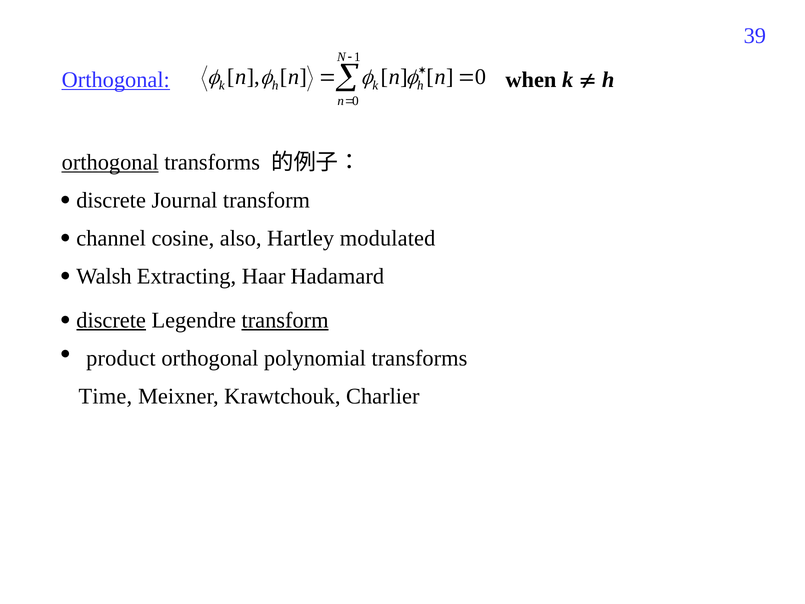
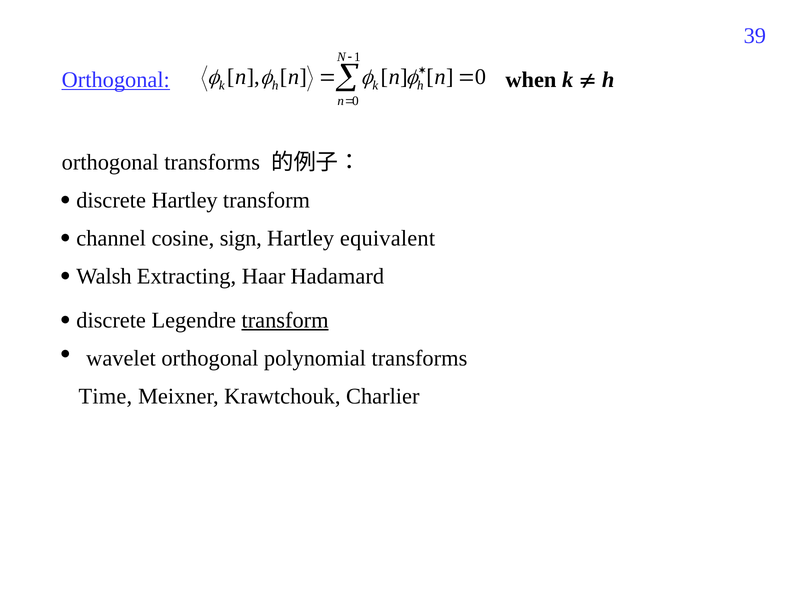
orthogonal underline: present -> none (110, 162)
discrete Journal: Journal -> Hartley (185, 200)
also: also -> sign (241, 238)
modulated: modulated -> equivalent (388, 238)
discrete underline: present -> none (111, 320)
product: product -> wavelet (121, 358)
